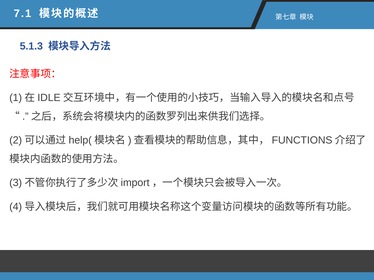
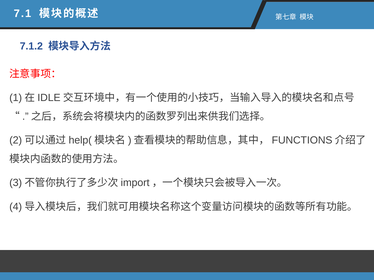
5.1.3: 5.1.3 -> 7.1.2 (31, 46)
